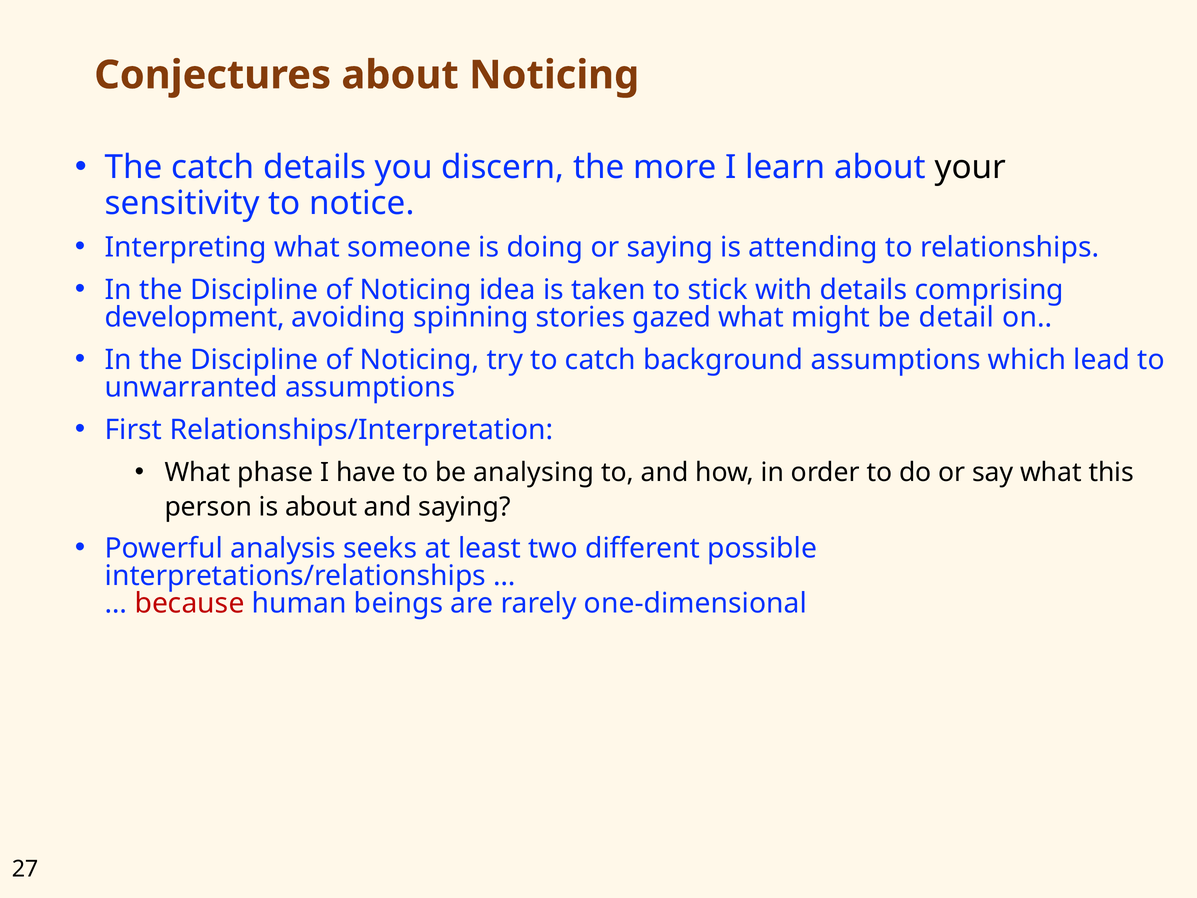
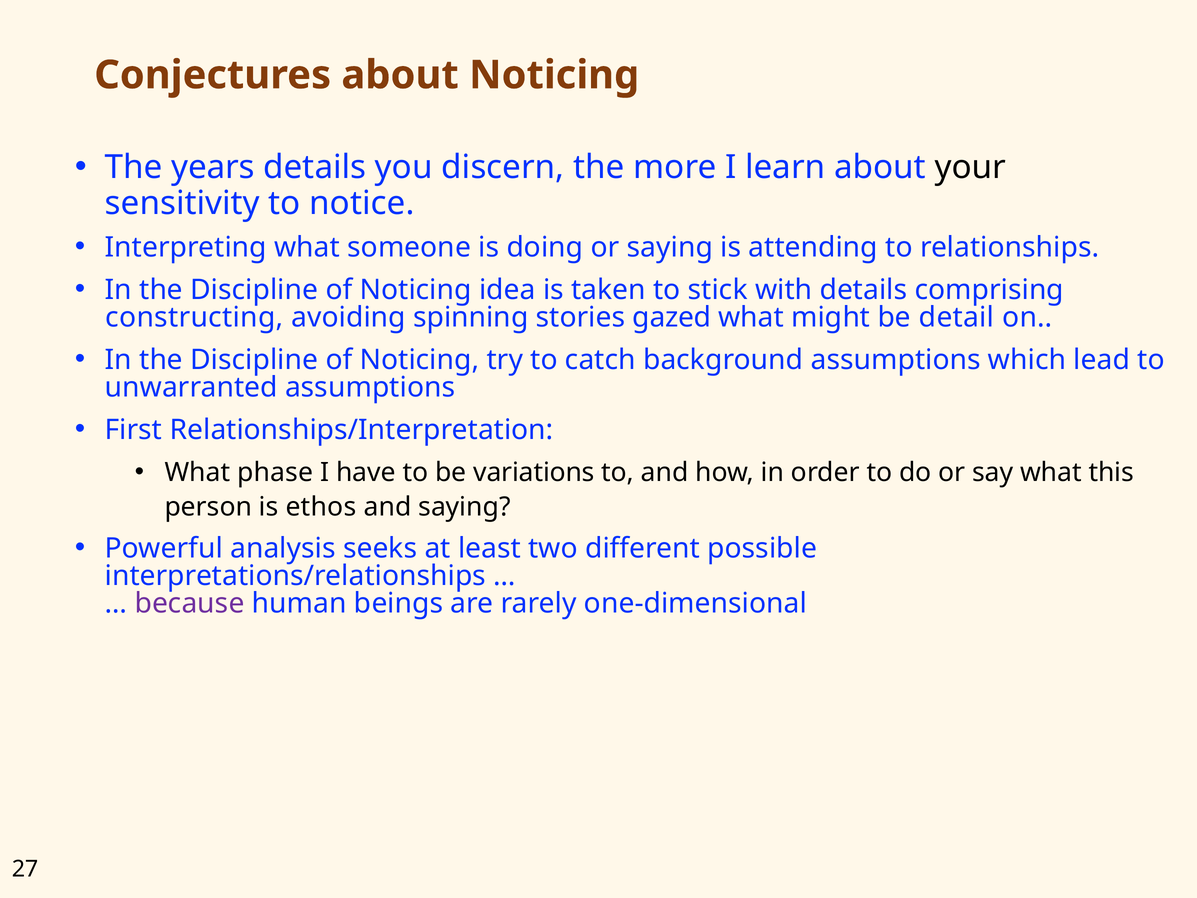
The catch: catch -> years (213, 167)
development: development -> constructing (194, 317)
analysing: analysing -> variations (534, 472)
is about: about -> ethos (321, 507)
because colour: red -> purple (190, 603)
